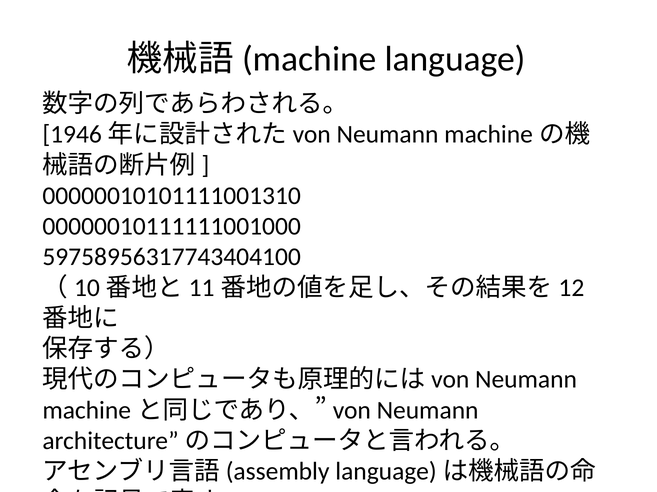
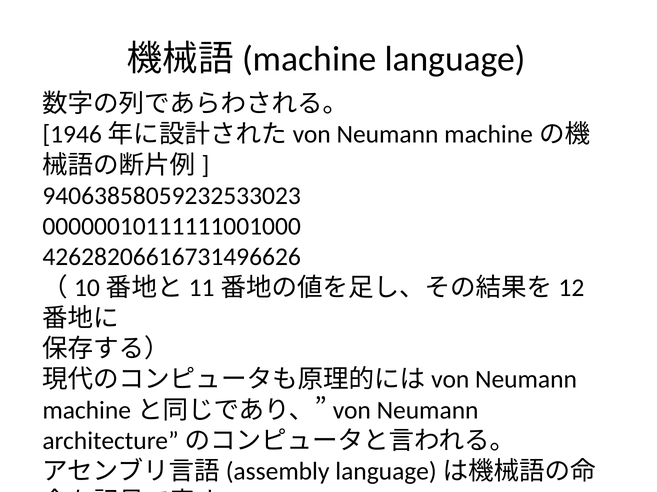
00000010101111001310: 00000010101111001310 -> 94063858059232533023 (172, 196)
59758956317743404100: 59758956317743404100 -> 42628206616731496626 (172, 257)
